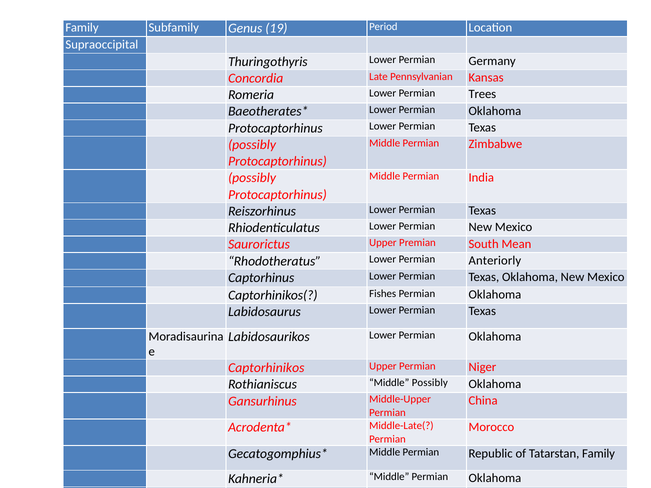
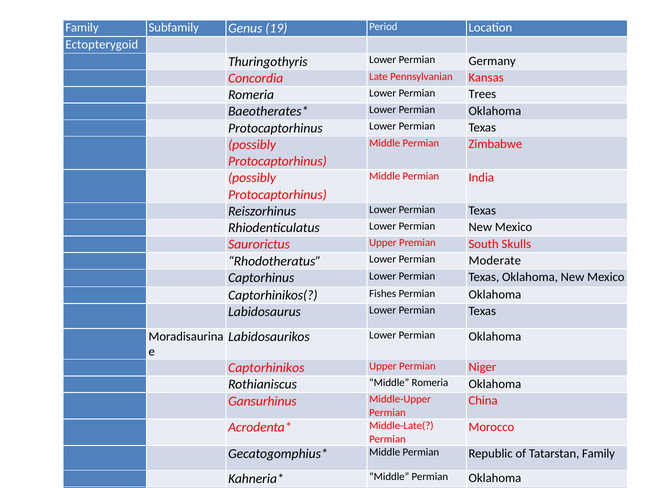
Supraoccipital: Supraoccipital -> Ectopterygoid (102, 44)
Mean: Mean -> Skulls (516, 244)
Anteriorly: Anteriorly -> Moderate (495, 261)
Middle Possibly: Possibly -> Romeria (430, 383)
